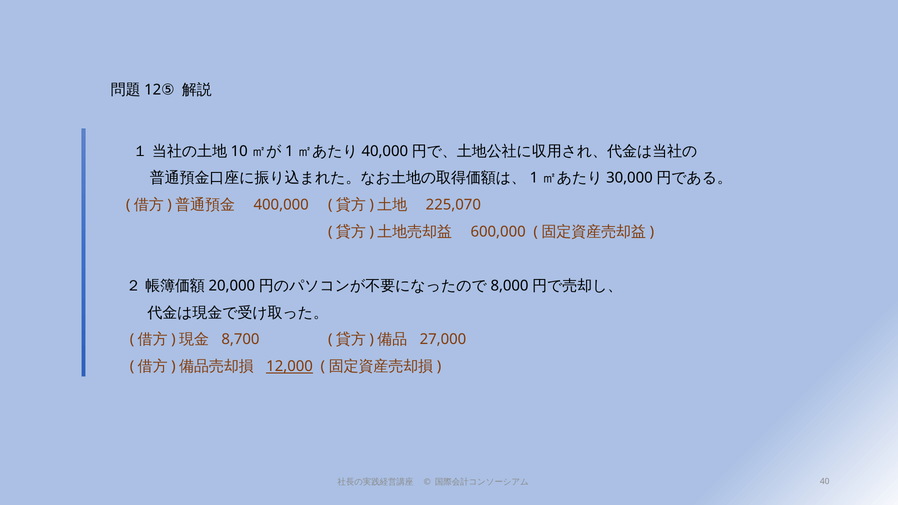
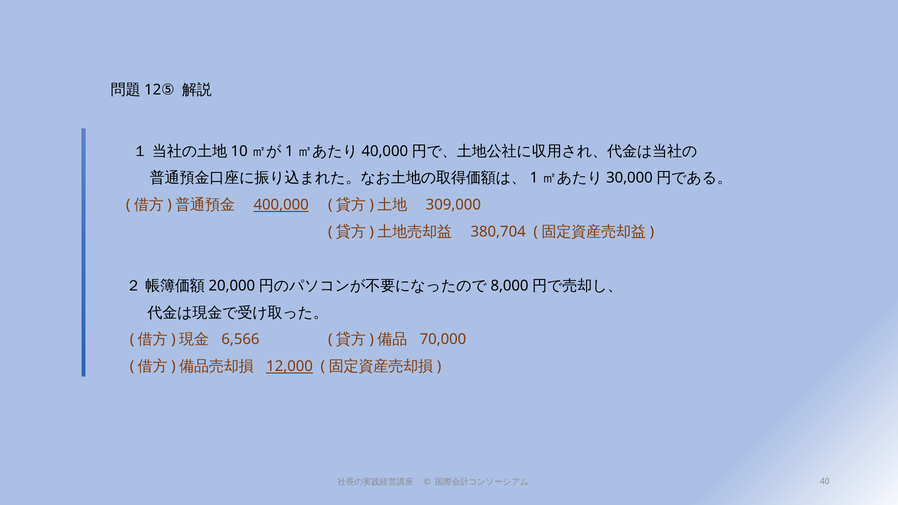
400,000 underline: none -> present (281, 205)
225,070: 225,070 -> 309,000 (453, 205)
600,000: 600,000 -> 380,704 (498, 232)
8,700: 8,700 -> 6,566 (240, 340)
27,000: 27,000 -> 70,000 (443, 340)
